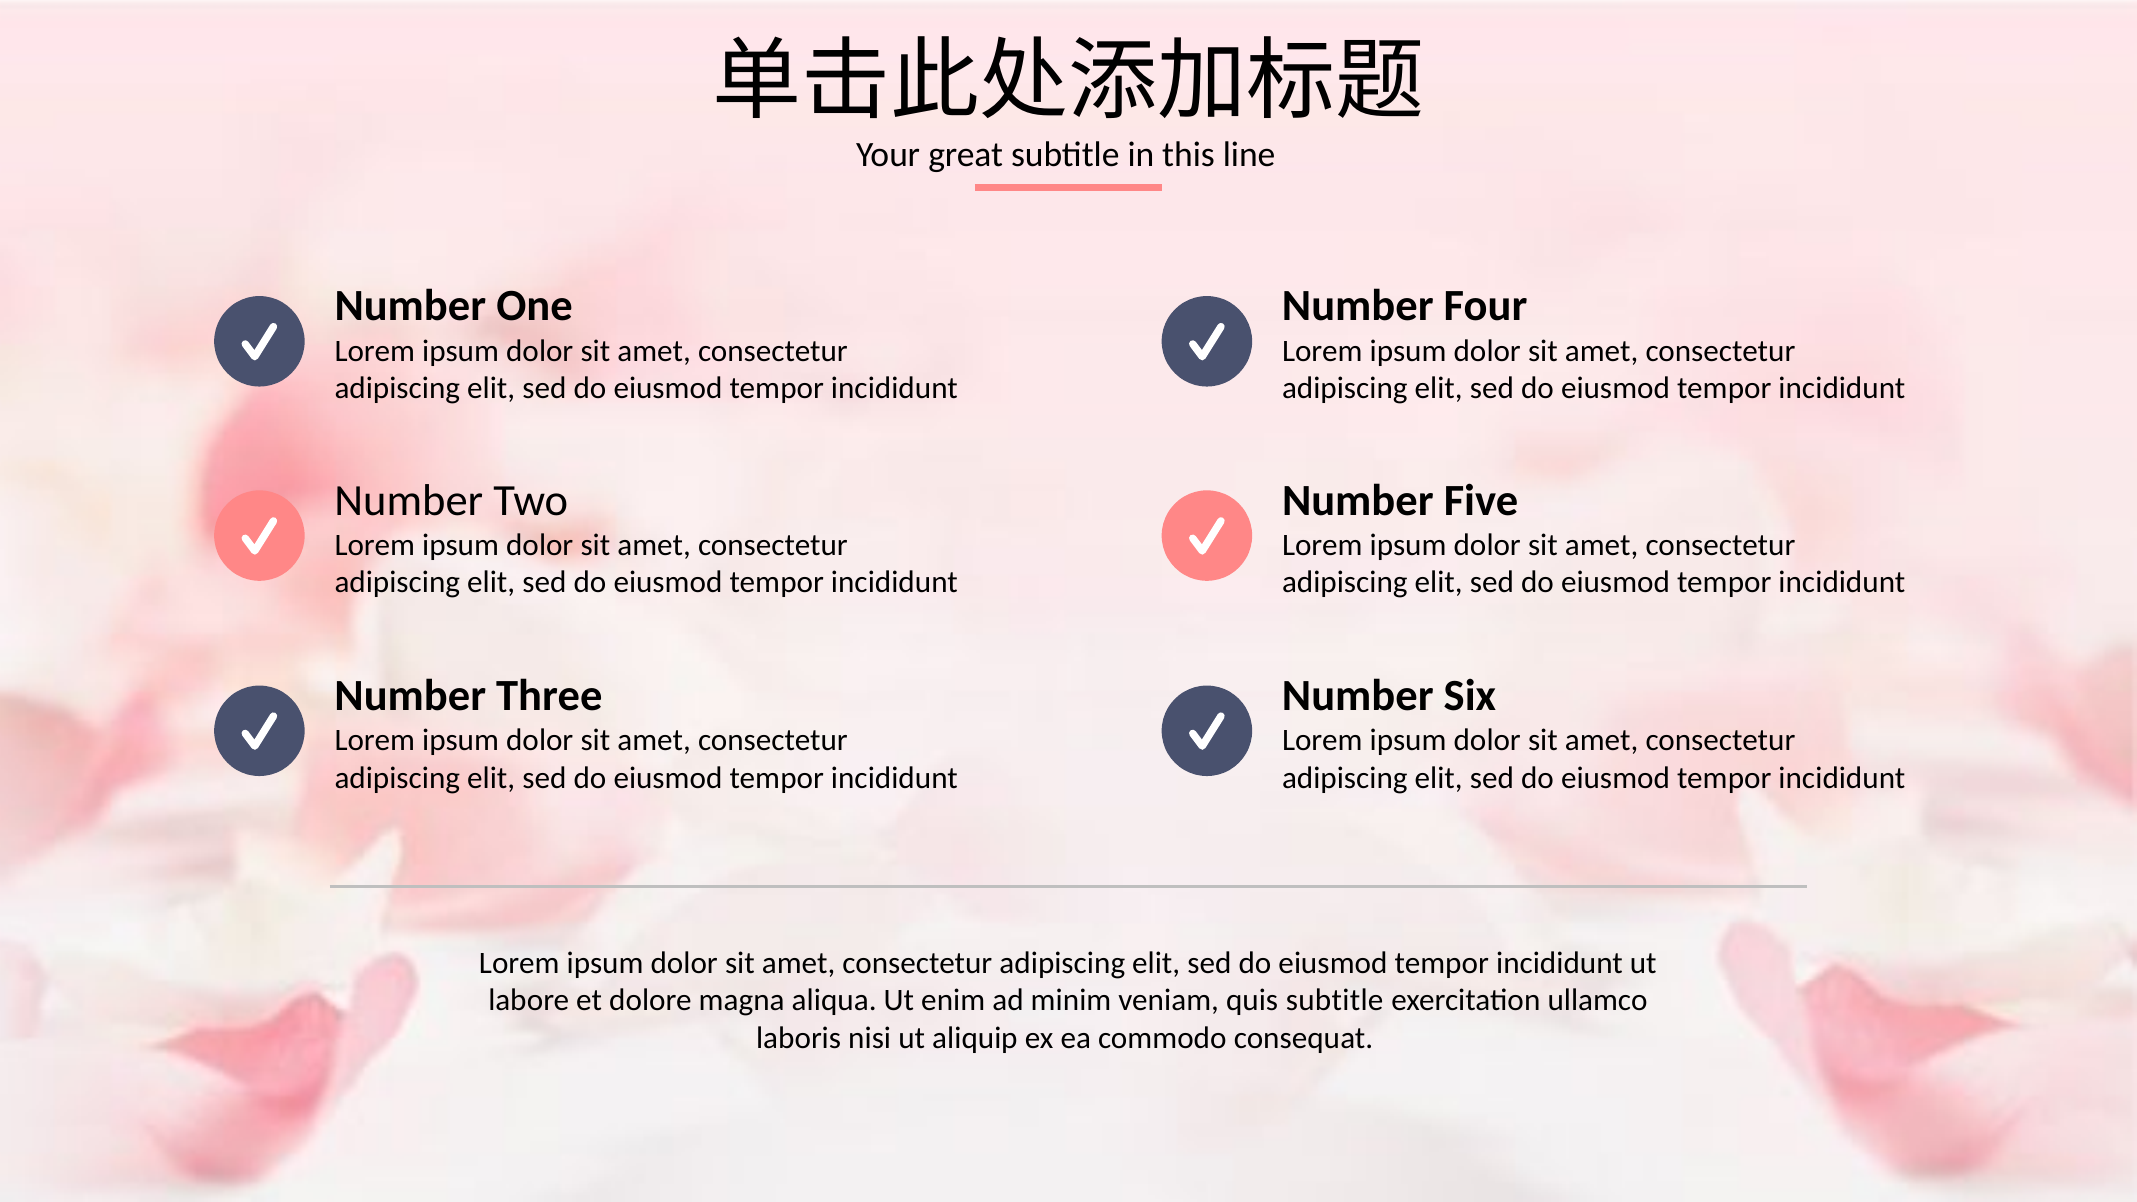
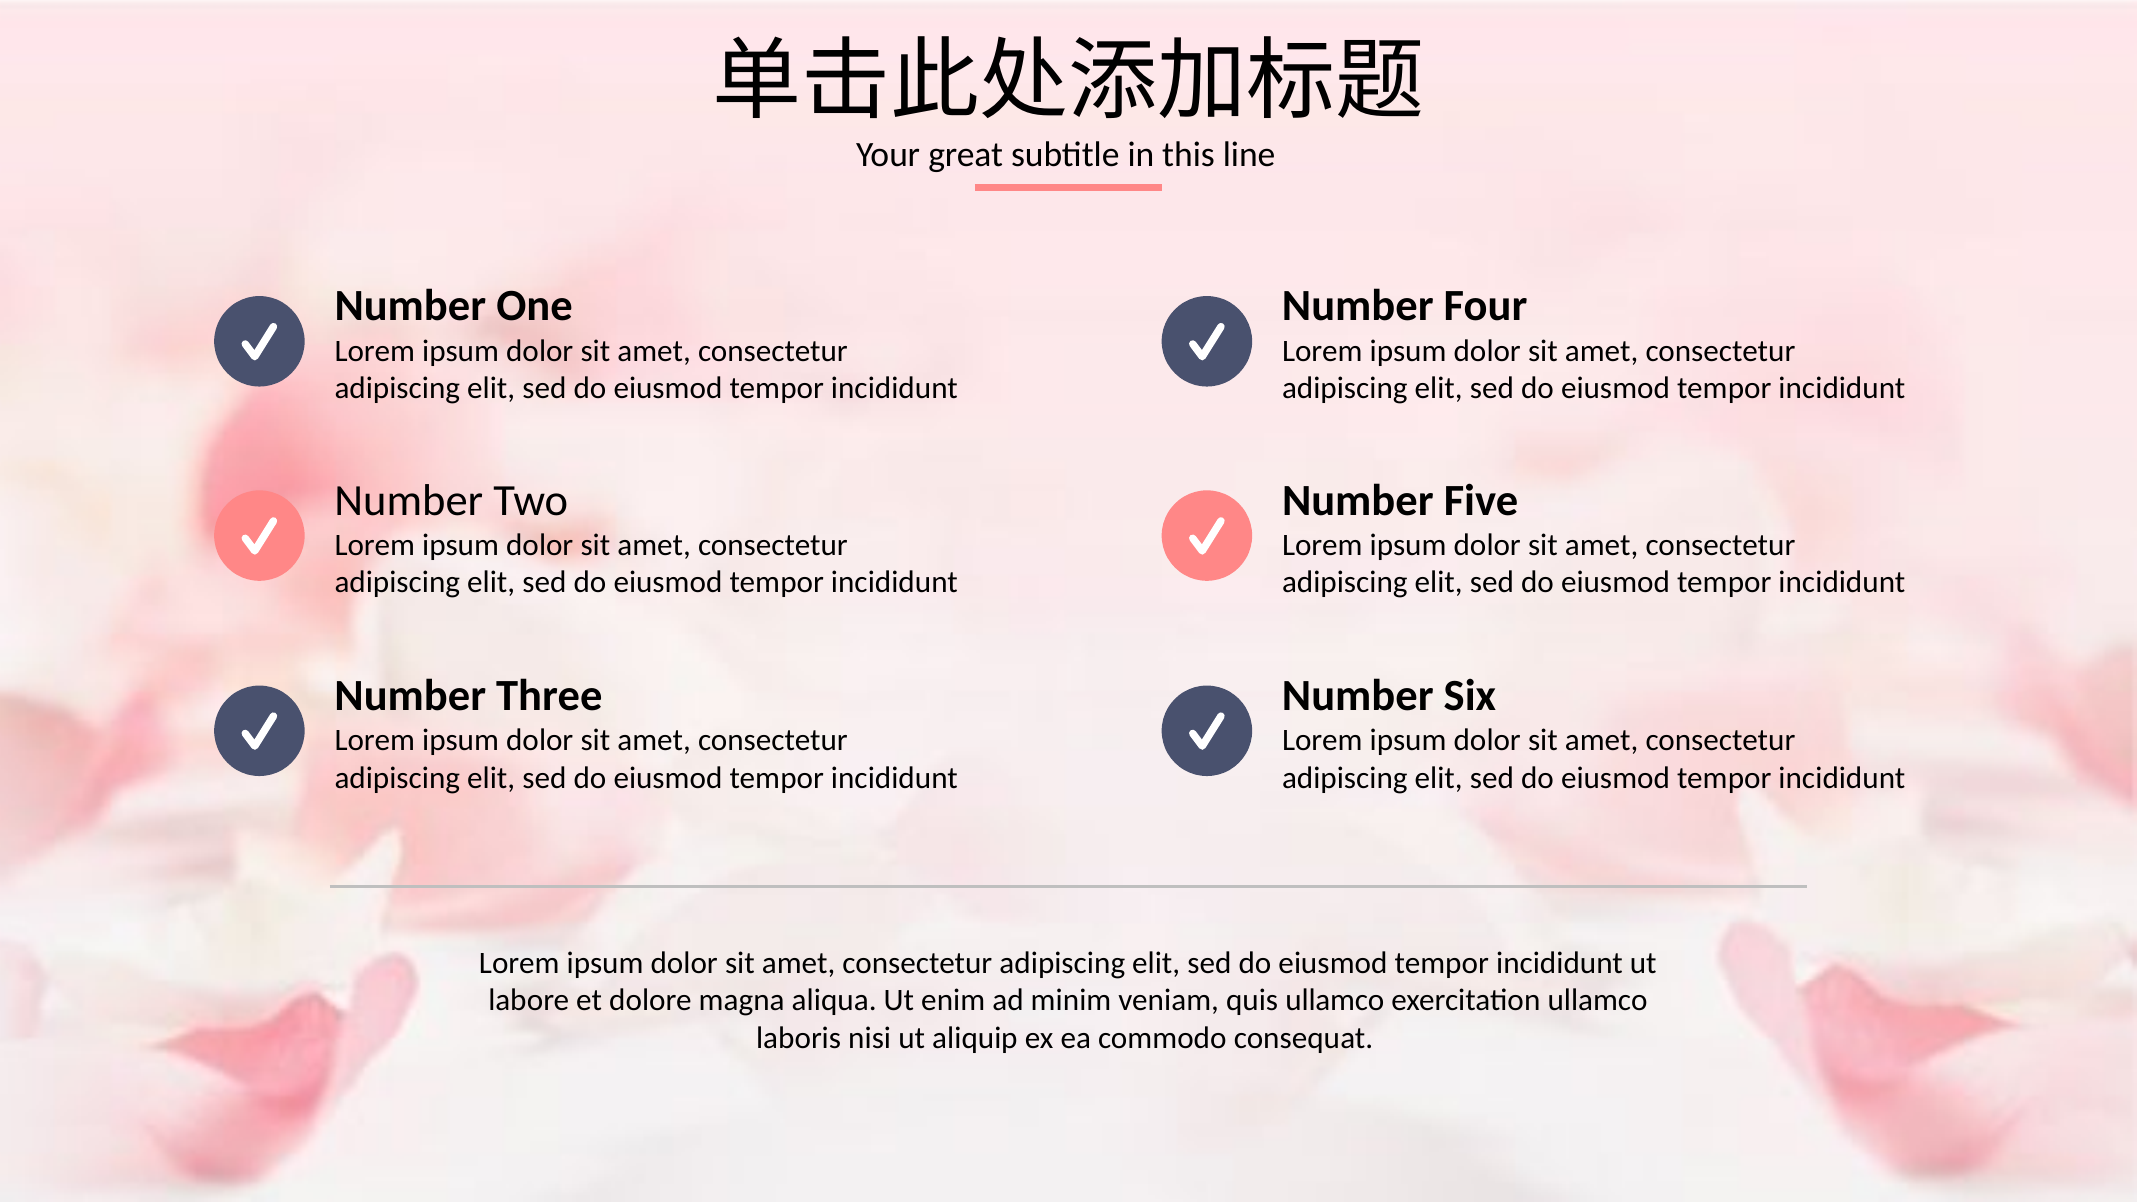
quis subtitle: subtitle -> ullamco (1335, 1000)
